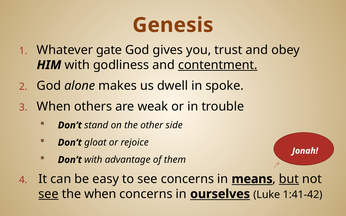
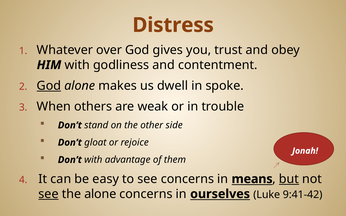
Genesis: Genesis -> Distress (173, 25)
gate: gate -> over (109, 50)
contentment underline: present -> none (218, 65)
God underline: none -> present (49, 86)
the when: when -> alone (100, 194)
1:41-42: 1:41-42 -> 9:41-42 (303, 195)
